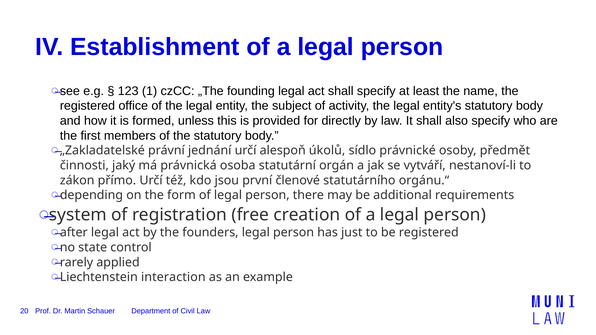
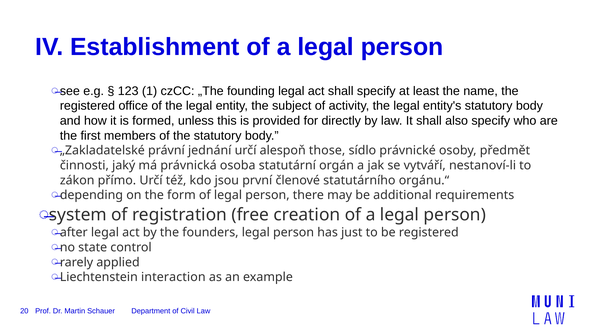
úkolů: úkolů -> those (327, 151)
